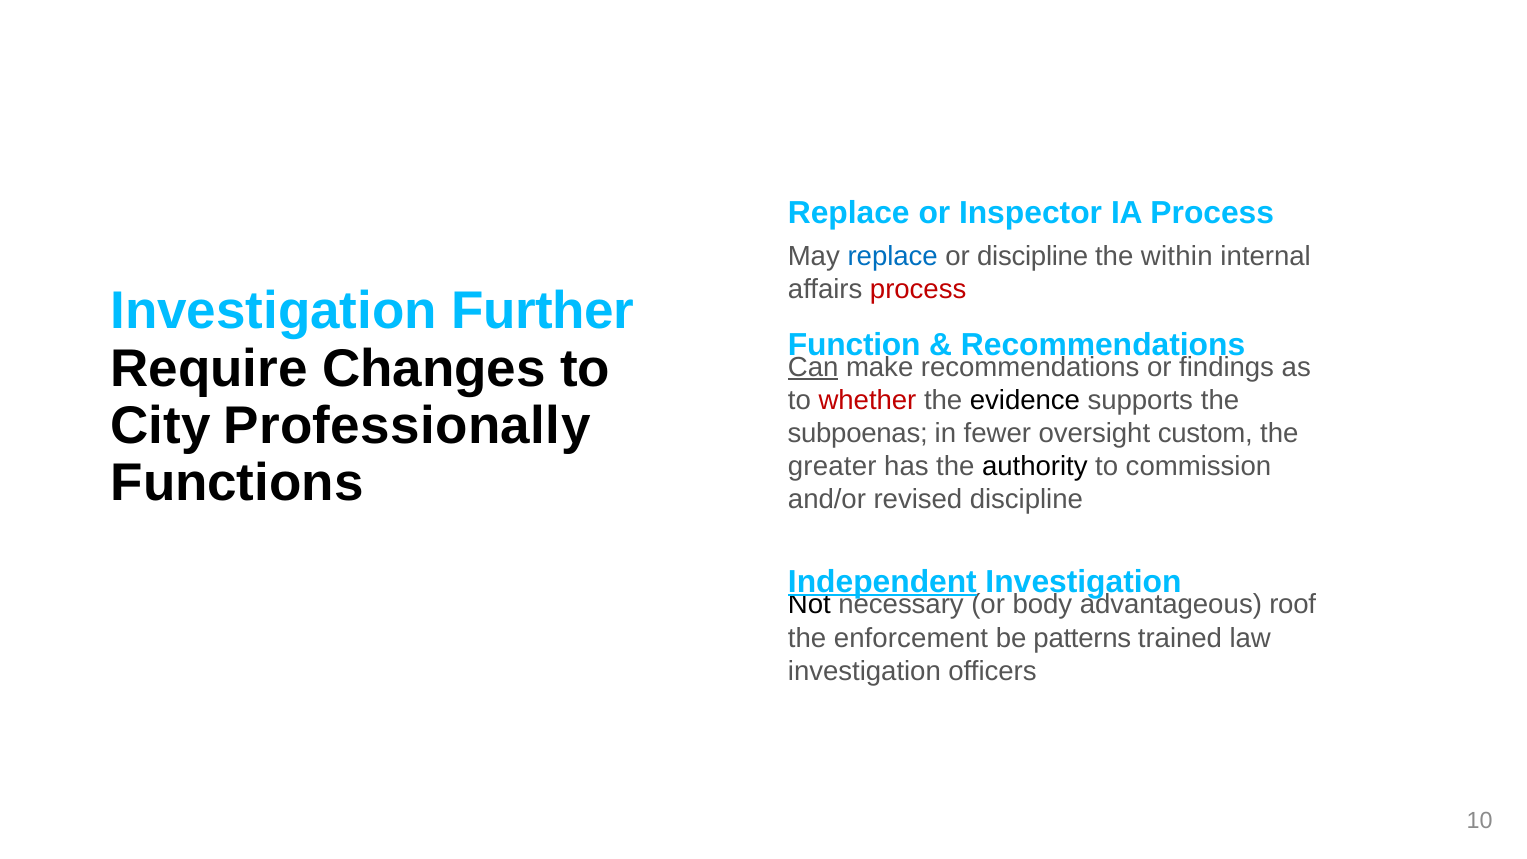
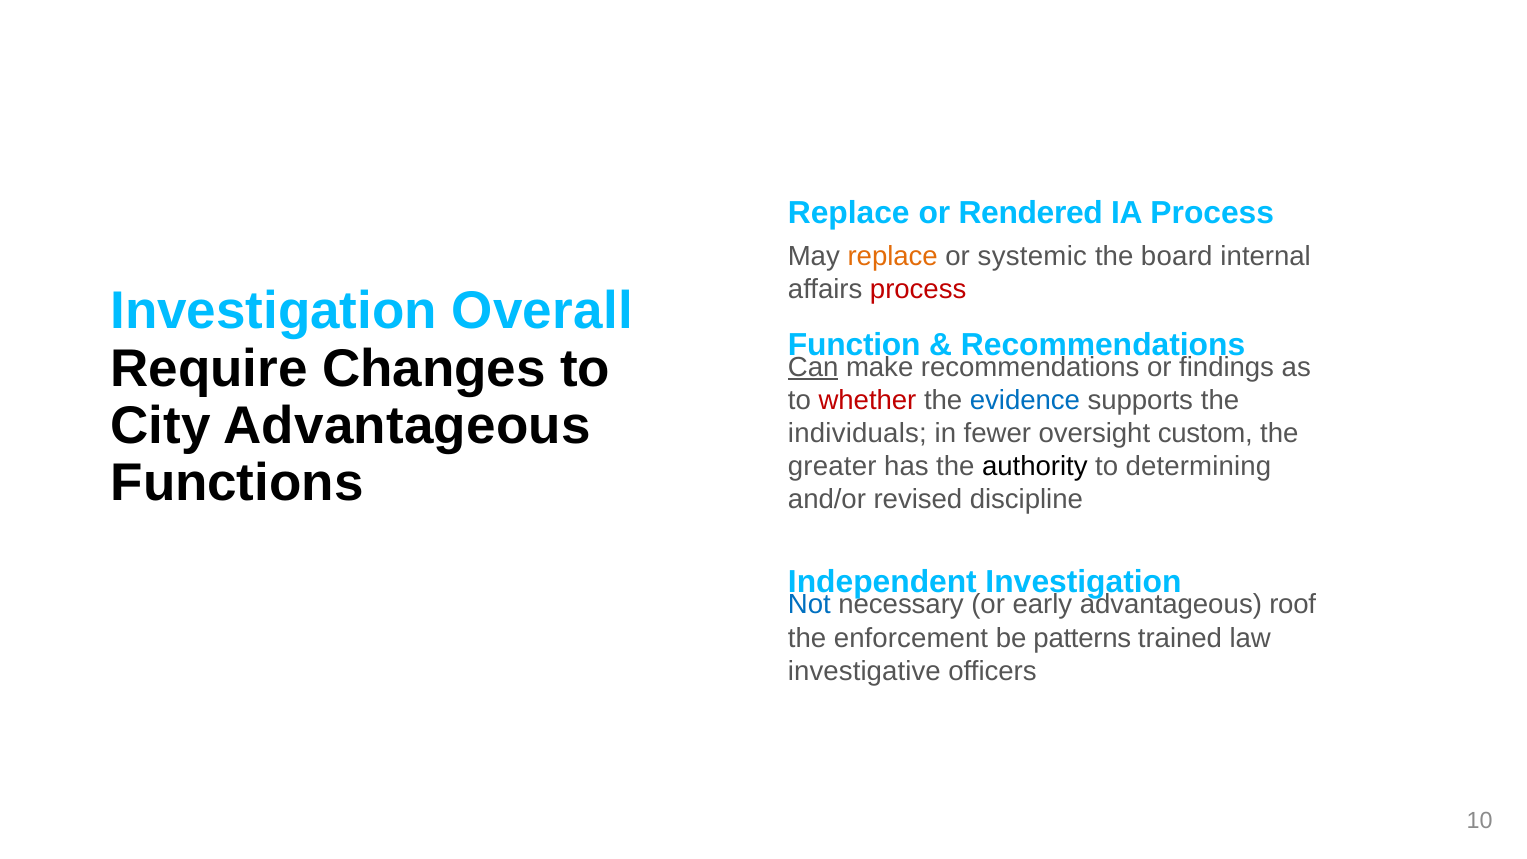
Inspector: Inspector -> Rendered (1031, 213)
replace colour: blue -> orange (893, 256)
or discipline: discipline -> systemic (1032, 256)
within: within -> board (1177, 256)
Further: Further -> Overall (542, 311)
evidence colour: black -> blue (1025, 400)
City Professionally: Professionally -> Advantageous (407, 426)
subpoenas: subpoenas -> individuals (857, 433)
commission: commission -> determining (1198, 466)
Independent underline: present -> none (882, 582)
Not colour: black -> blue (809, 605)
body: body -> early (1042, 605)
investigation: investigation -> investigative (864, 671)
